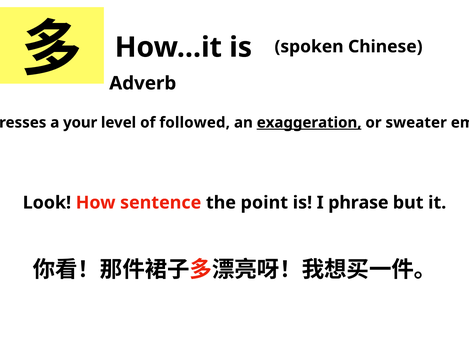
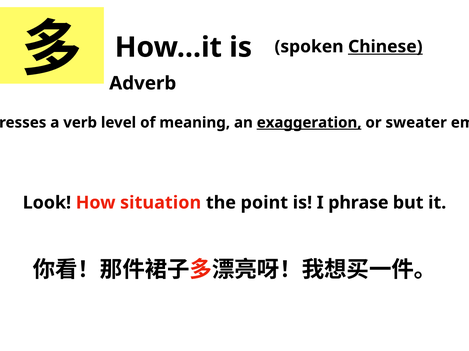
Chinese underline: none -> present (385, 47)
your: your -> verb (80, 123)
followed: followed -> meaning (195, 123)
sentence: sentence -> situation (161, 203)
